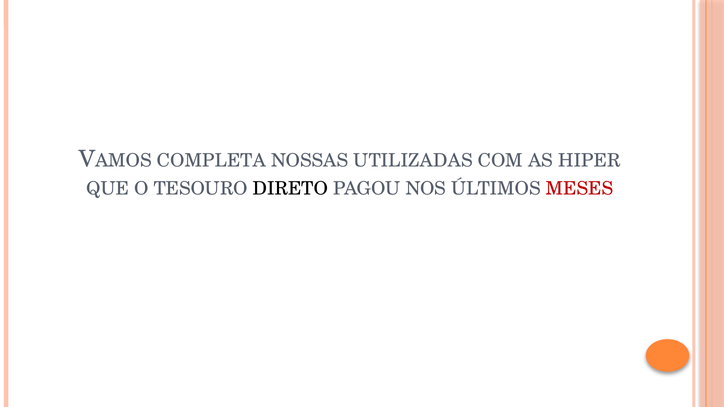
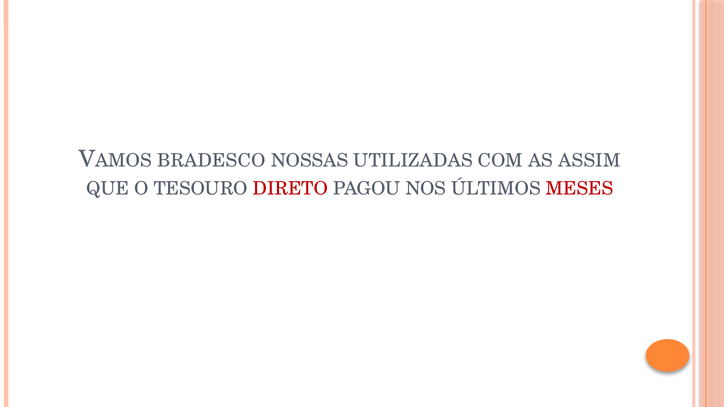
COMPLETA: COMPLETA -> BRADESCO (211, 161)
HIPER: HIPER -> ASSIM (589, 161)
DIRETO colour: black -> red (290, 189)
